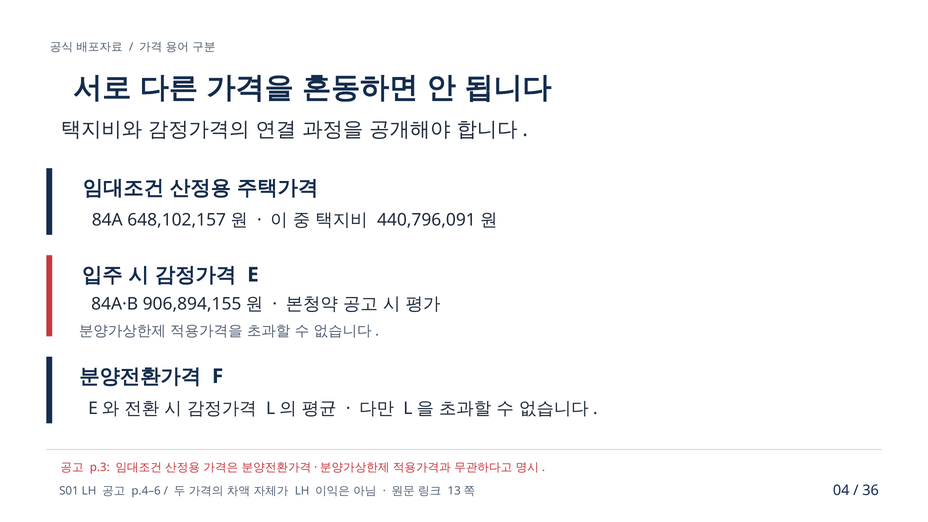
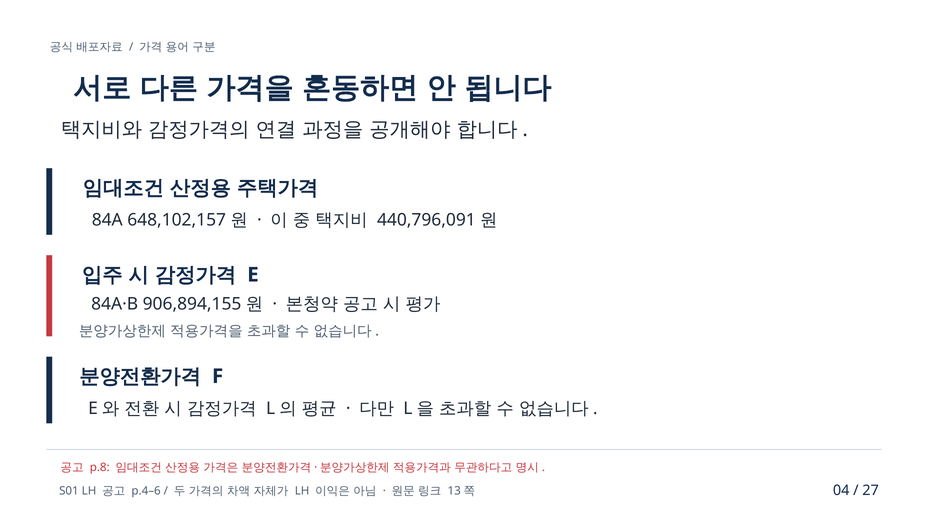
p.3: p.3 -> p.8 (100, 468)
36: 36 -> 27 (871, 490)
